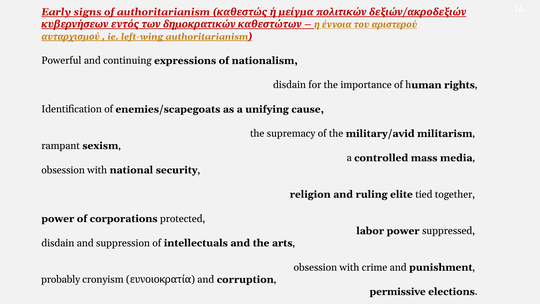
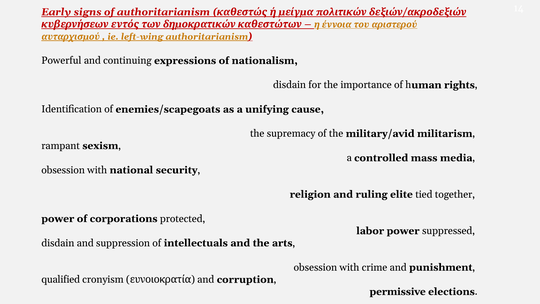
probably: probably -> qualified (61, 279)
